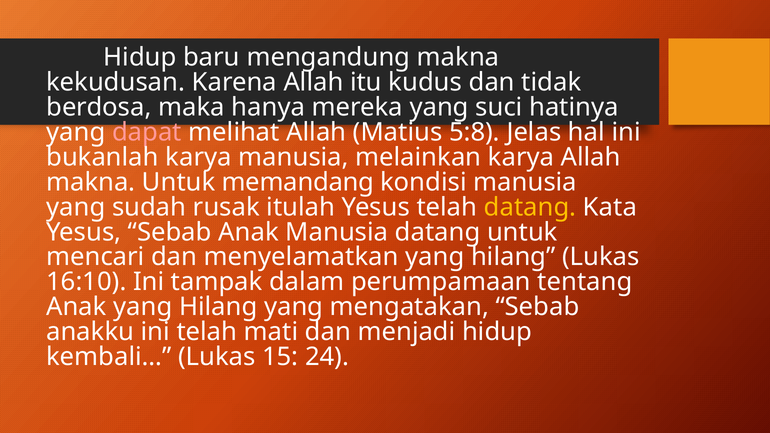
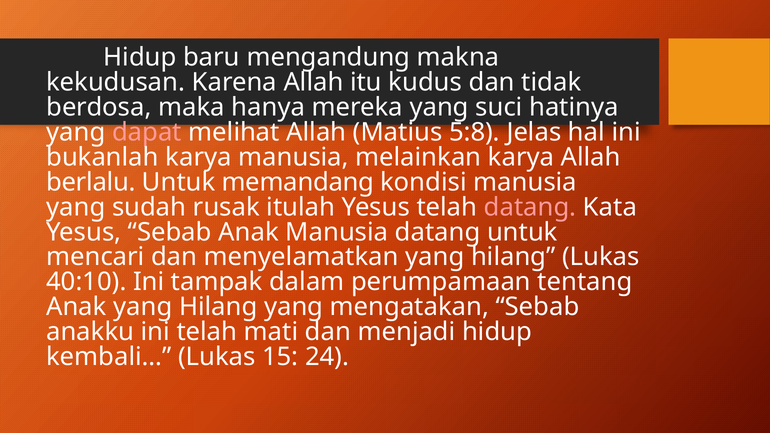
makna: makna -> berlalu (91, 182)
datang colour: yellow -> pink (530, 207)
16:10: 16:10 -> 40:10 (86, 282)
